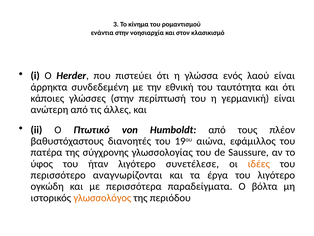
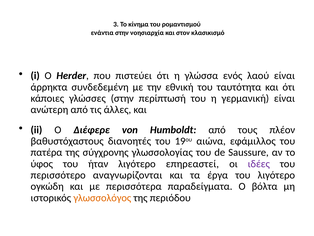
Πτωτικό: Πτωτικό -> Διέφερε (92, 130)
συνετέλεσε: συνετέλεσε -> επηρεαστεί (192, 163)
ιδέες colour: orange -> purple (259, 163)
